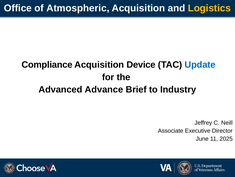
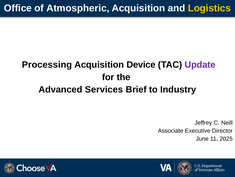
Compliance: Compliance -> Processing (47, 64)
Update colour: blue -> purple (200, 64)
Advance: Advance -> Services (104, 89)
